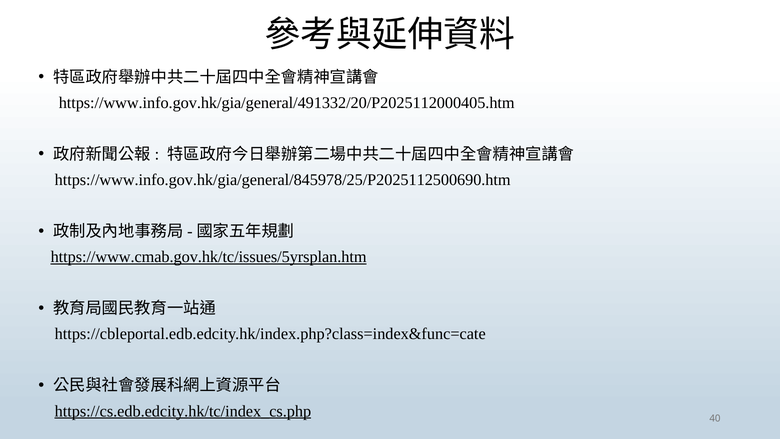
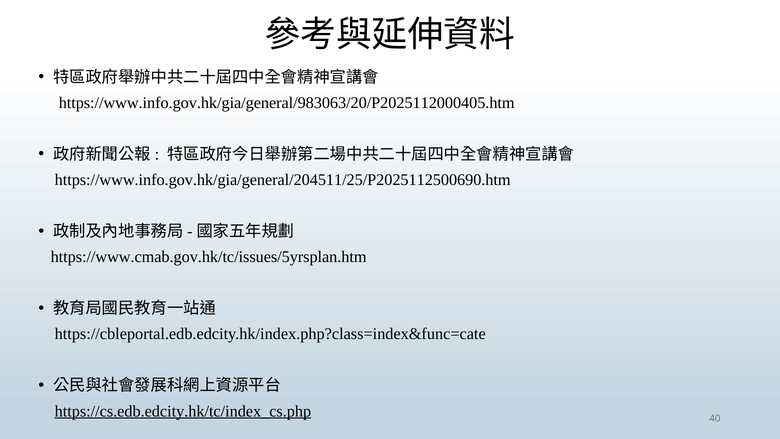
https://www.info.gov.hk/gia/general/491332/20/P2025112000405.htm: https://www.info.gov.hk/gia/general/491332/20/P2025112000405.htm -> https://www.info.gov.hk/gia/general/983063/20/P2025112000405.htm (287, 103)
https://www.info.gov.hk/gia/general/845978/25/P2025112500690.htm: https://www.info.gov.hk/gia/general/845978/25/P2025112500690.htm -> https://www.info.gov.hk/gia/general/204511/25/P2025112500690.htm (283, 180)
https://www.cmab.gov.hk/tc/issues/5yrsplan.htm underline: present -> none (209, 257)
